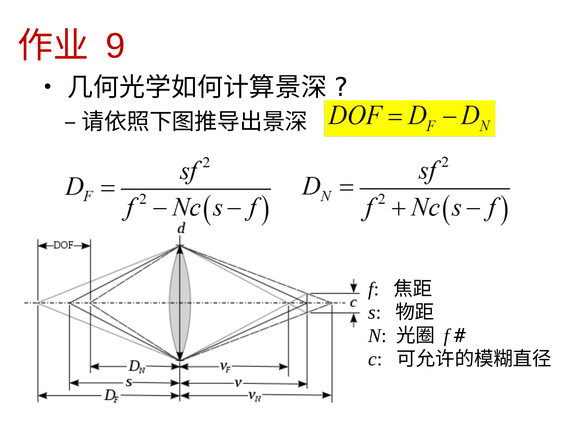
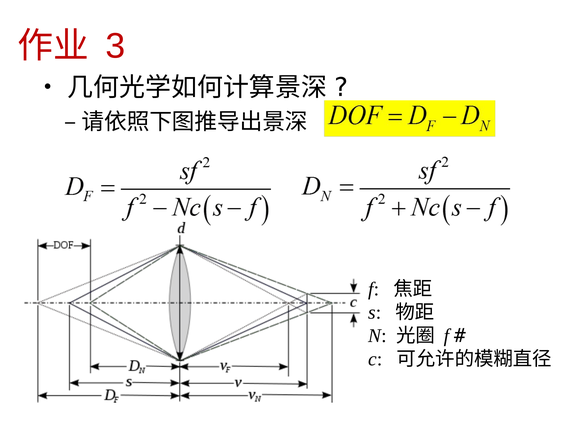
9: 9 -> 3 (115, 46)
